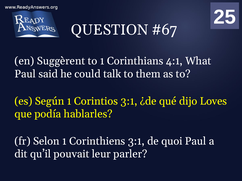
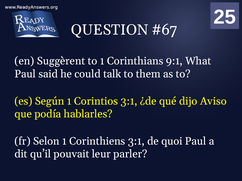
4:1: 4:1 -> 9:1 (174, 61)
Loves: Loves -> Aviso (213, 101)
